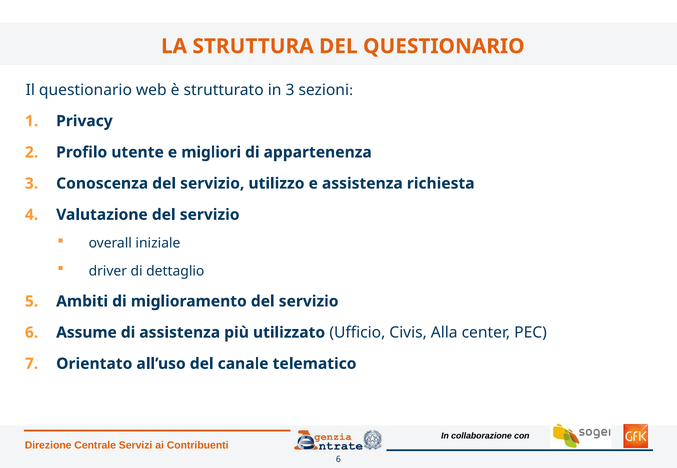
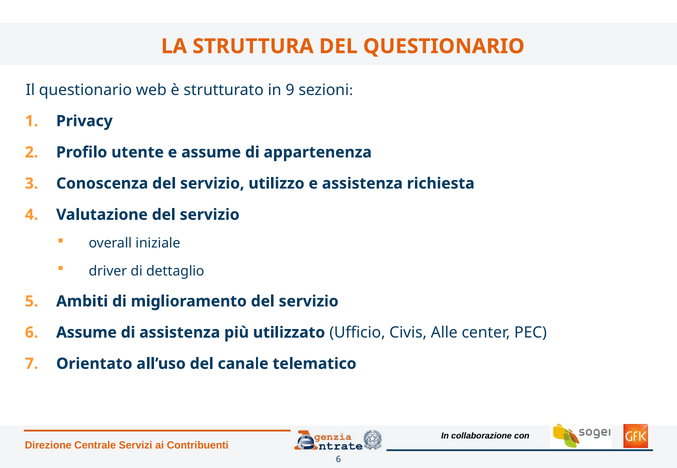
in 3: 3 -> 9 (290, 90)
e migliori: migliori -> assume (211, 153)
Alla: Alla -> Alle (444, 333)
